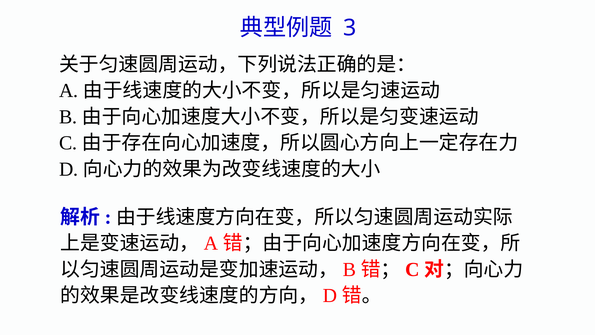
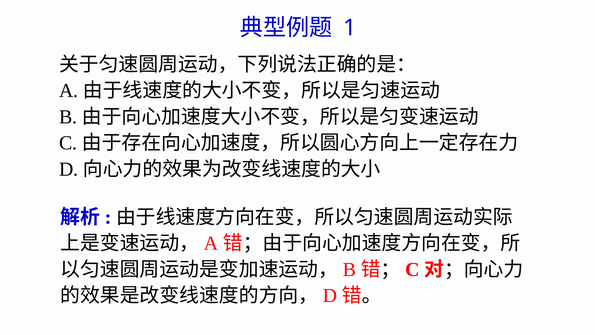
3: 3 -> 1 (350, 28)
